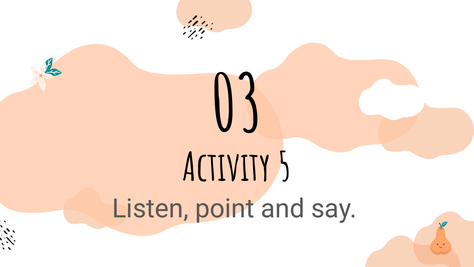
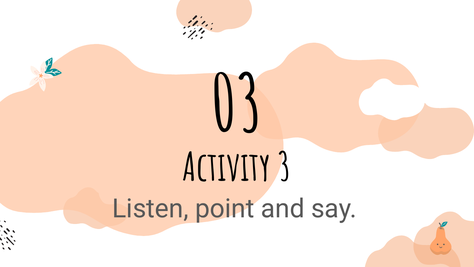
5: 5 -> 3 (284, 168)
